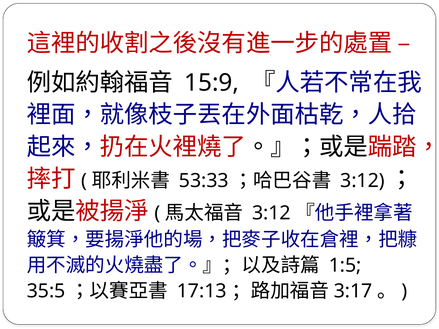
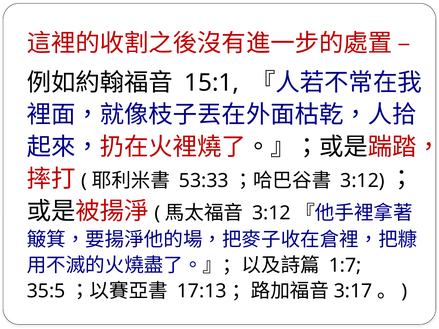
15:9: 15:9 -> 15:1 (212, 83)
1:5: 1:5 -> 1:7 (345, 266)
